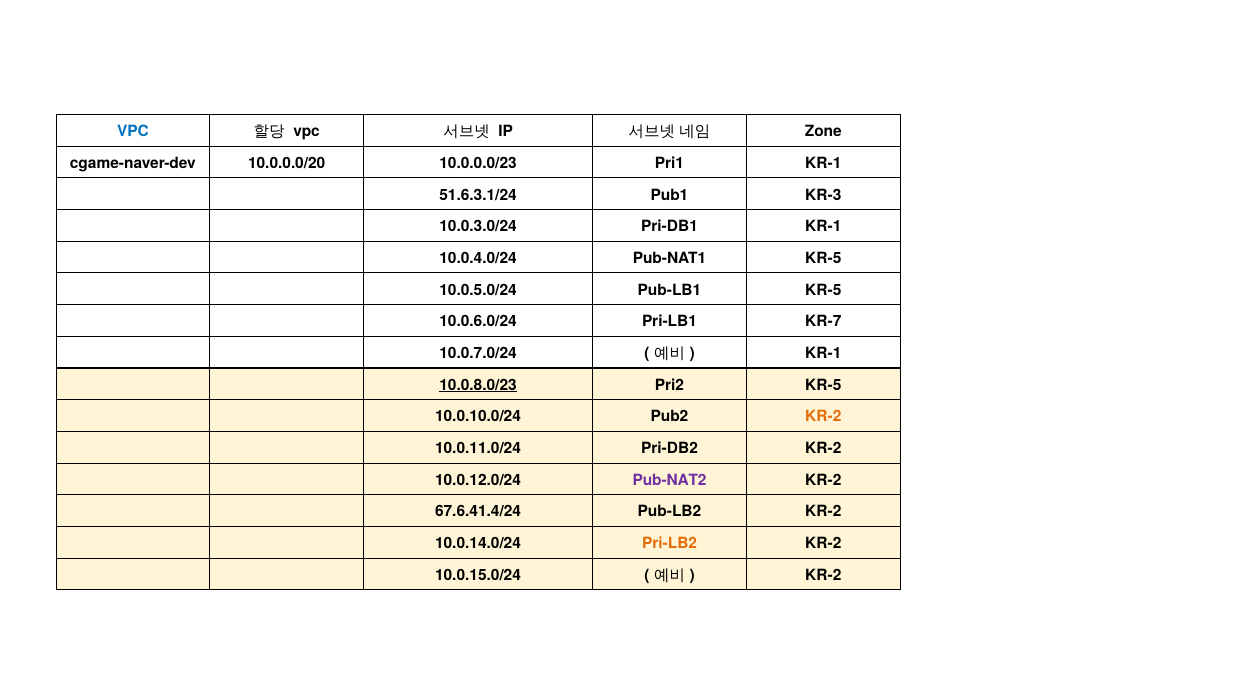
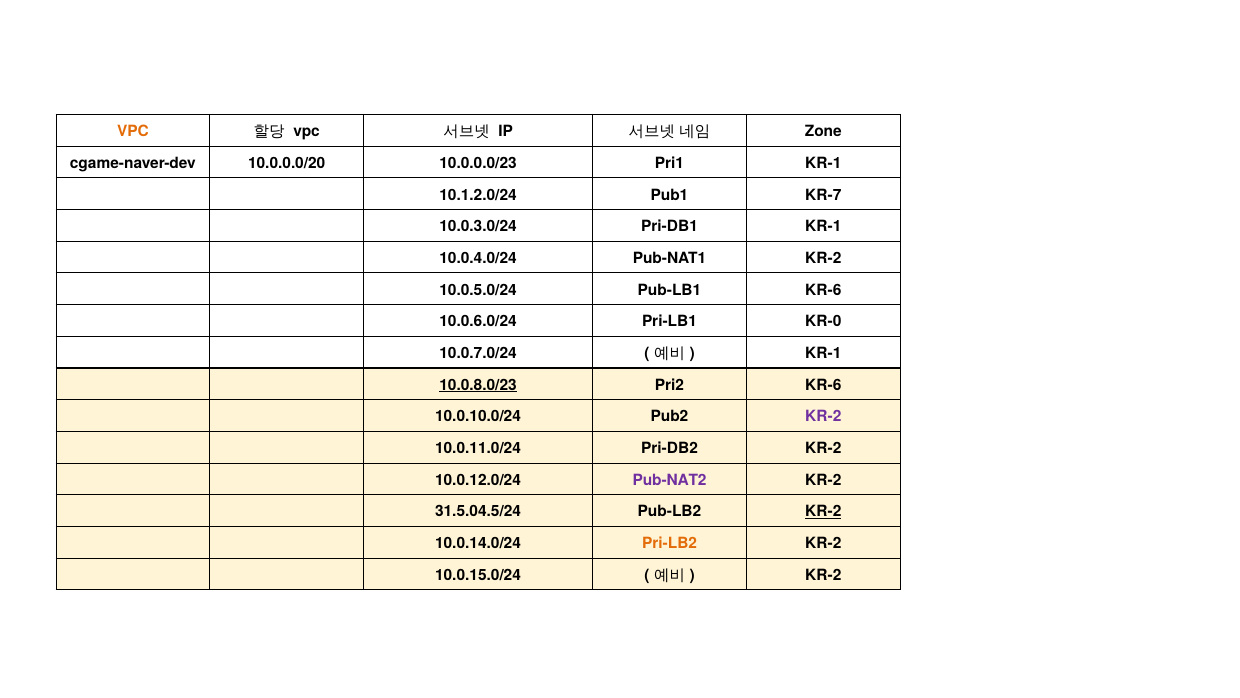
VPC colour: blue -> orange (133, 131)
51.6.3.1/24: 51.6.3.1/24 -> 10.1.2.0/24 (478, 195)
KR-3: KR-3 -> KR-7 (823, 195)
Pub-NAT1 KR-5: KR-5 -> KR-2 (823, 258)
Pub-LB1 KR-5: KR-5 -> KR-6 (823, 290)
KR-7: KR-7 -> KR-0 (823, 321)
Pri2 KR-5: KR-5 -> KR-6 (823, 385)
KR-2 colour: orange -> purple (823, 416)
67.6.41.4/24: 67.6.41.4/24 -> 31.5.04.5/24 (478, 511)
KR-2 underline: none -> present (823, 511)
